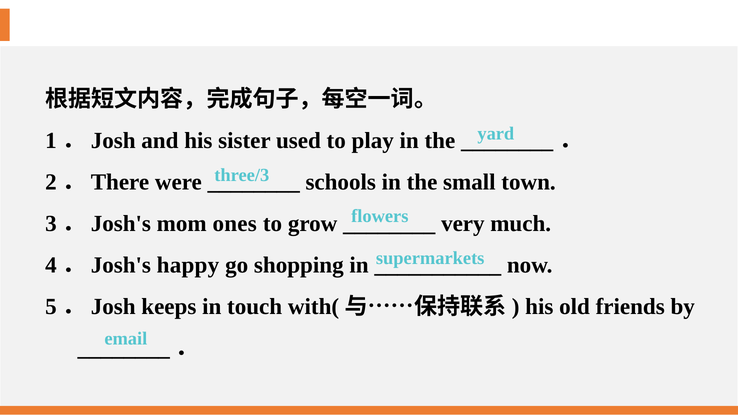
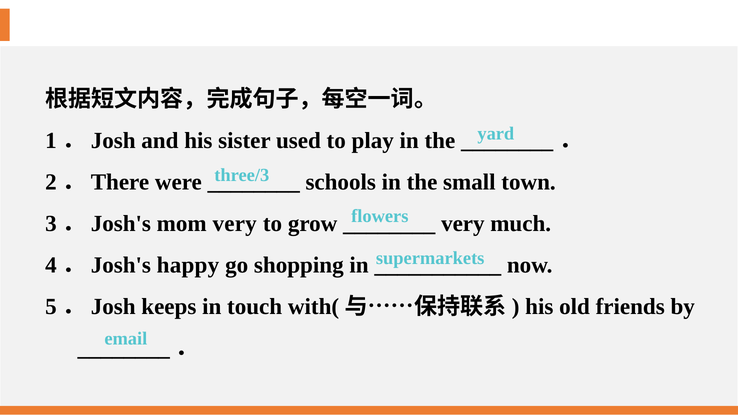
mom ones: ones -> very (235, 224)
